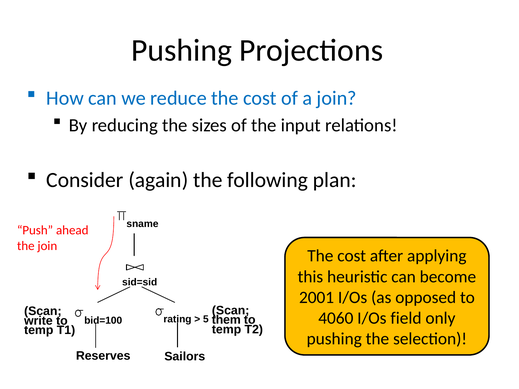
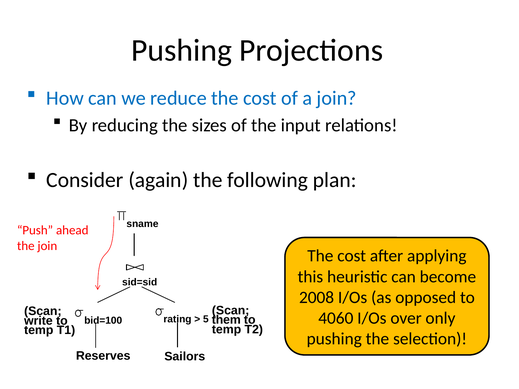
2001: 2001 -> 2008 (317, 298)
field: field -> over (406, 318)
